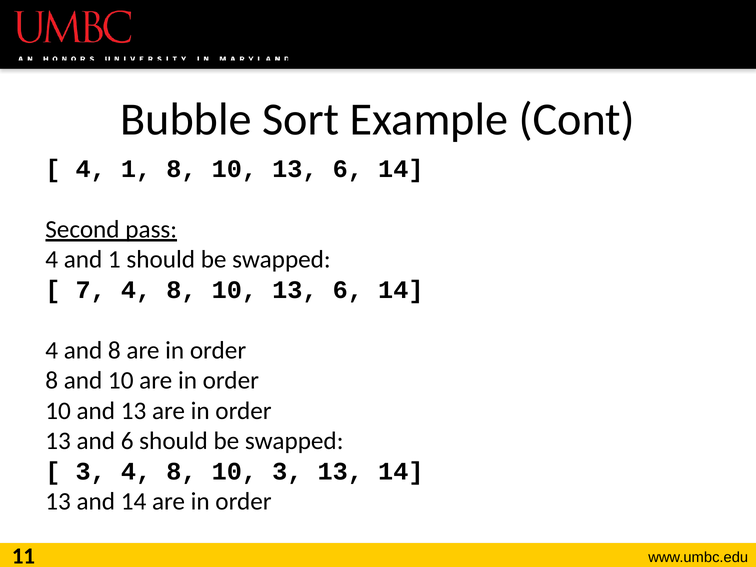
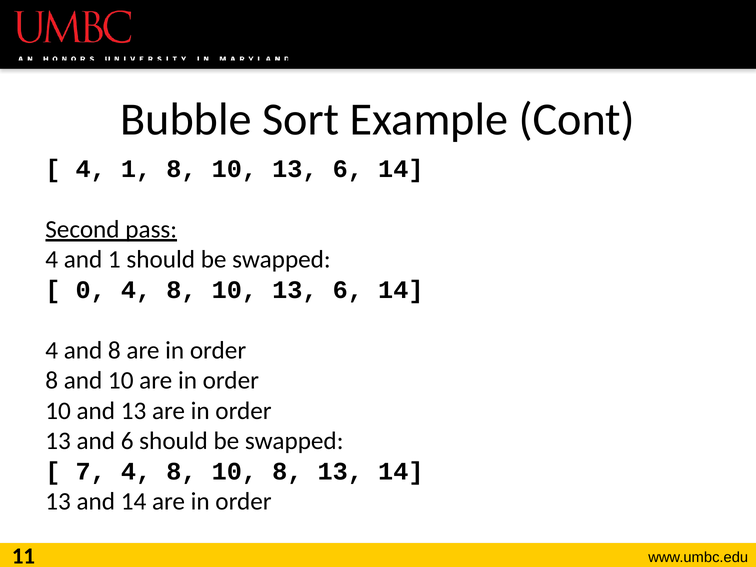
7: 7 -> 0 (91, 290)
3: 3 -> 7 (91, 471)
10 3: 3 -> 8 (287, 471)
